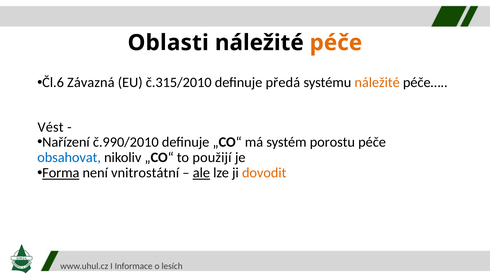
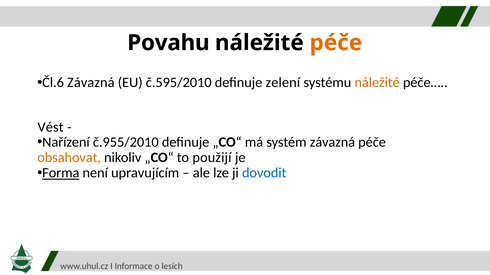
Oblasti: Oblasti -> Povahu (168, 43)
č.315/2010: č.315/2010 -> č.595/2010 (179, 83)
předá: předá -> zelení (283, 83)
č.990/2010: č.990/2010 -> č.955/2010 (126, 142)
systém porostu: porostu -> závazná (332, 142)
obsahovat colour: blue -> orange (69, 158)
vnitrostátní: vnitrostátní -> upravujícím (145, 173)
ale underline: present -> none (201, 173)
dovodit colour: orange -> blue (264, 173)
